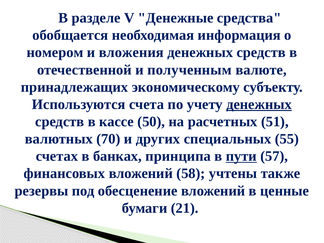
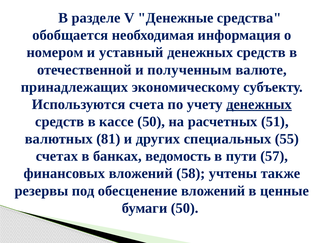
вложения: вложения -> уставный (131, 52)
70: 70 -> 81 (108, 139)
принципа: принципа -> ведомость (178, 156)
пути underline: present -> none (241, 156)
бумаги 21: 21 -> 50 (185, 208)
